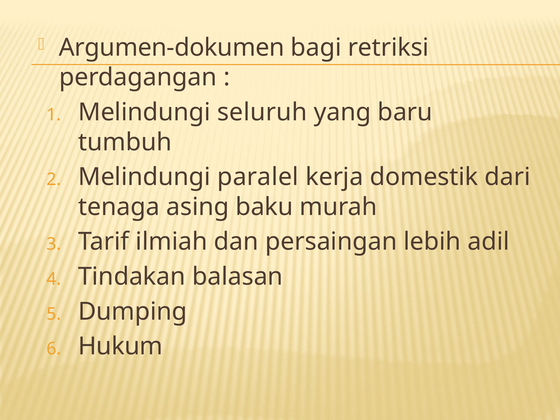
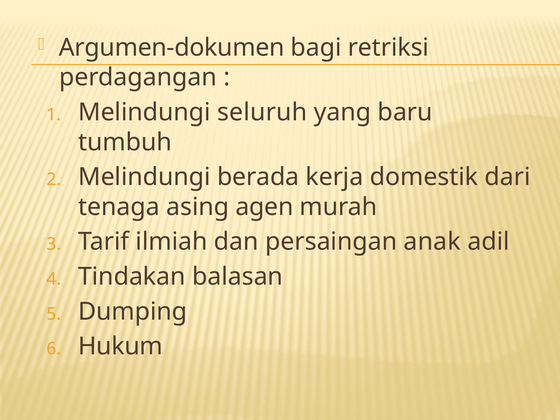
paralel: paralel -> berada (258, 177)
baku: baku -> agen (264, 207)
lebih: lebih -> anak (432, 242)
